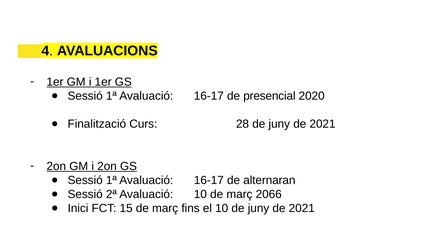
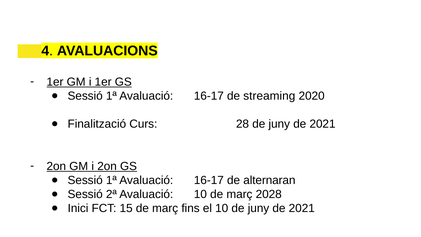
presencial: presencial -> streaming (269, 96)
2066: 2066 -> 2028 (269, 194)
